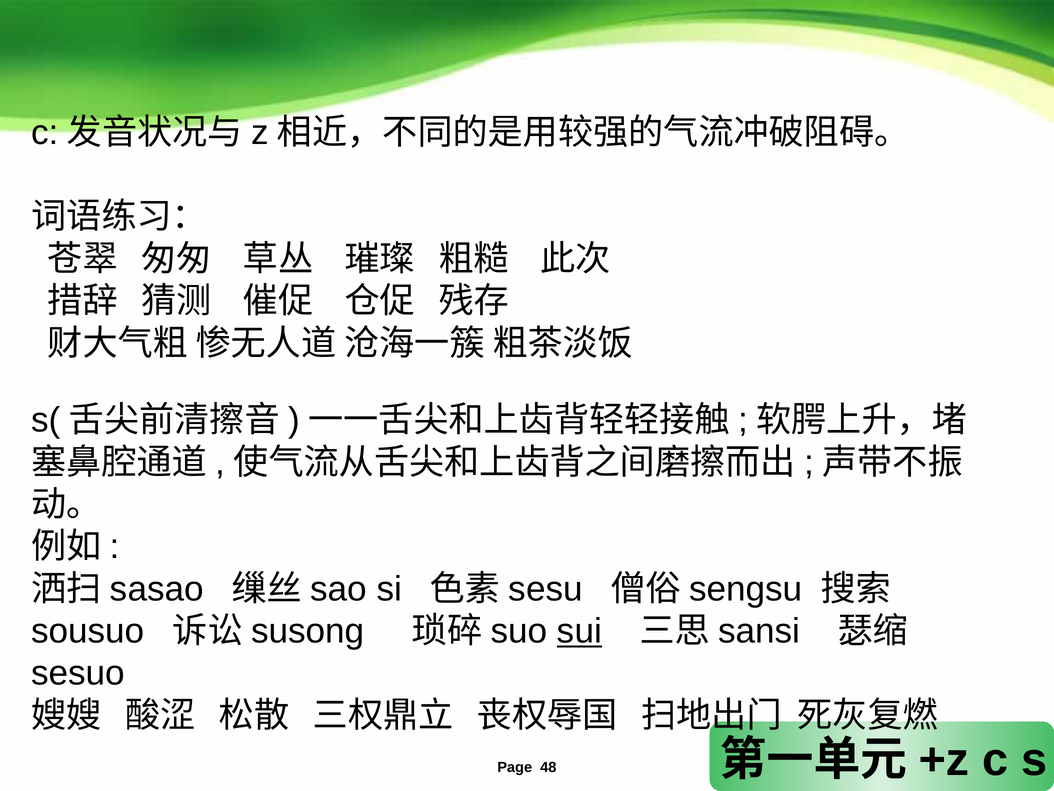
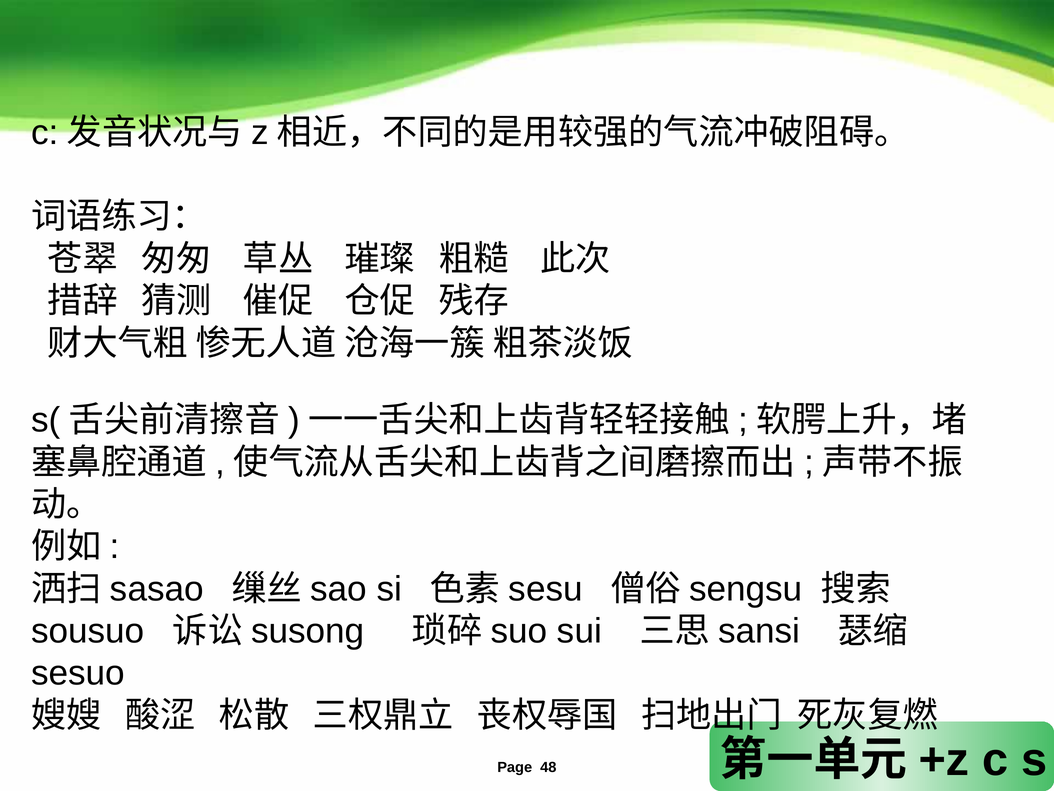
sui underline: present -> none (579, 631)
